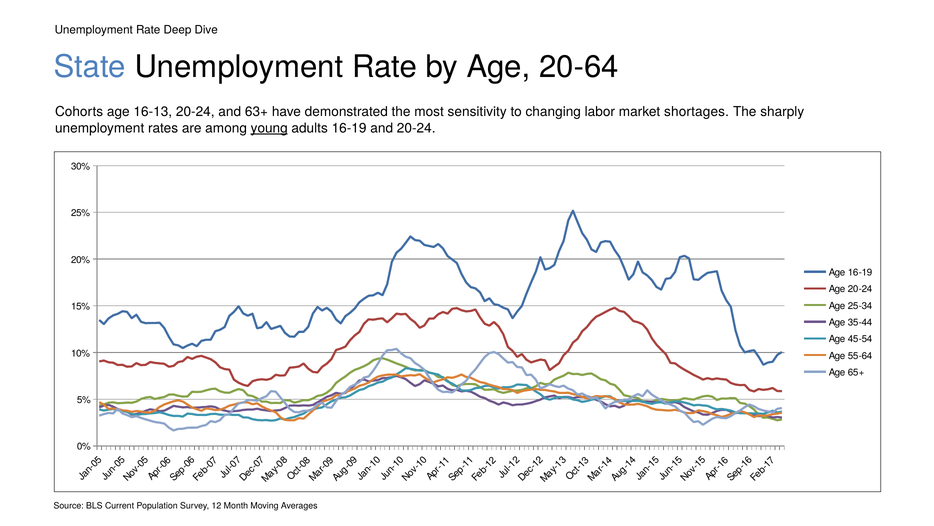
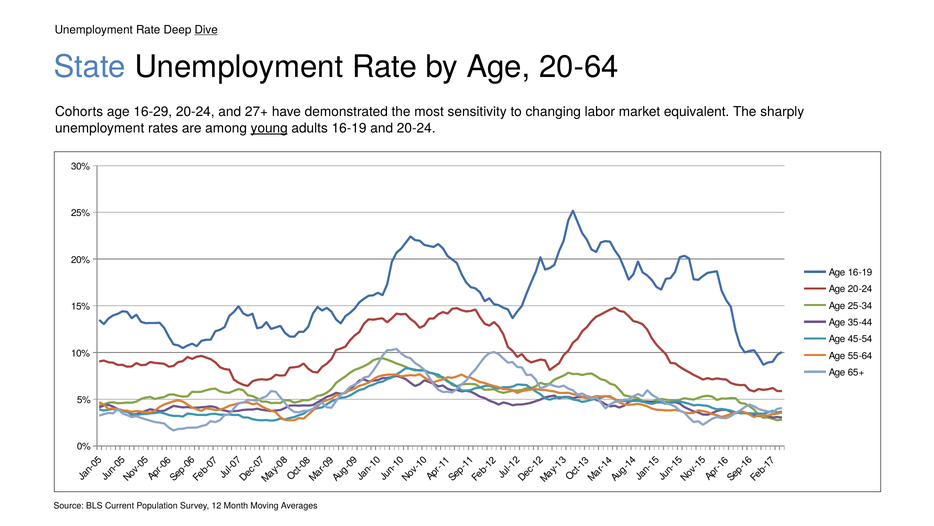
Dive underline: none -> present (206, 30)
16-13: 16-13 -> 16-29 (153, 112)
63+: 63+ -> 27+ (256, 112)
shortages: shortages -> equivalent (697, 112)
